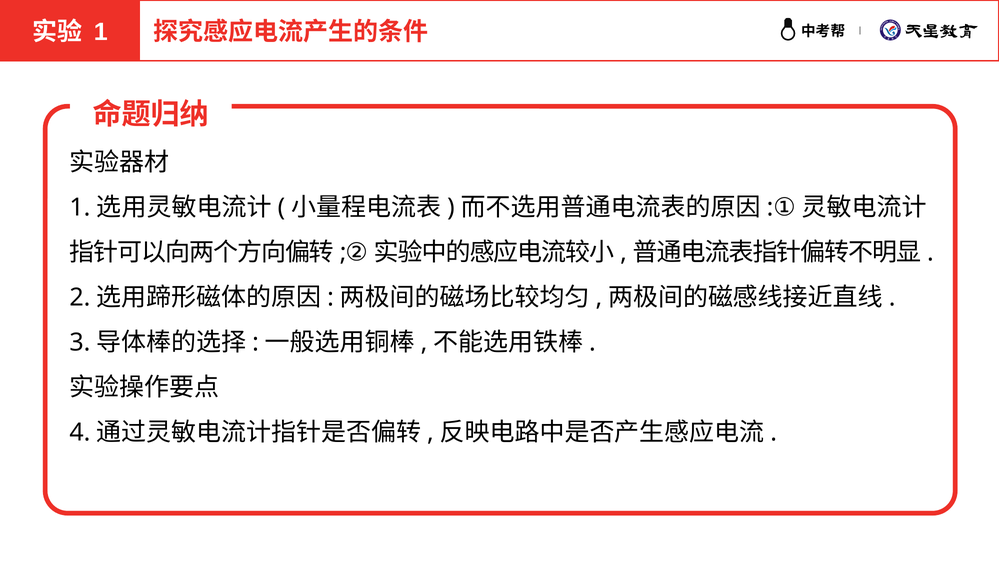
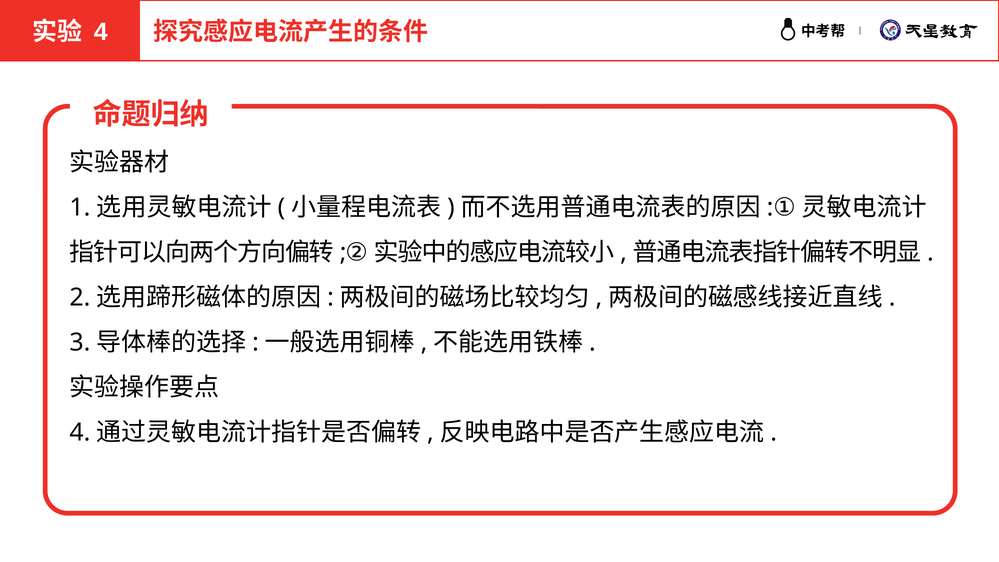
1: 1 -> 4 (101, 32)
